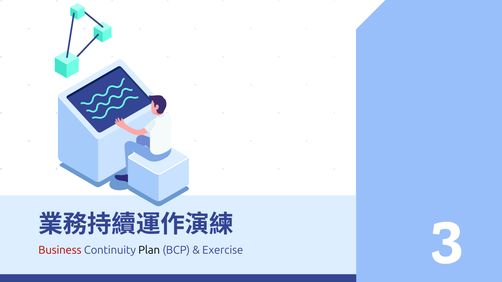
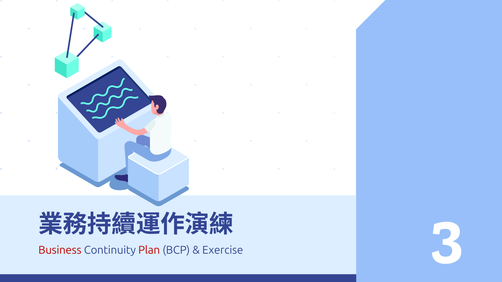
Plan colour: black -> red (149, 250)
